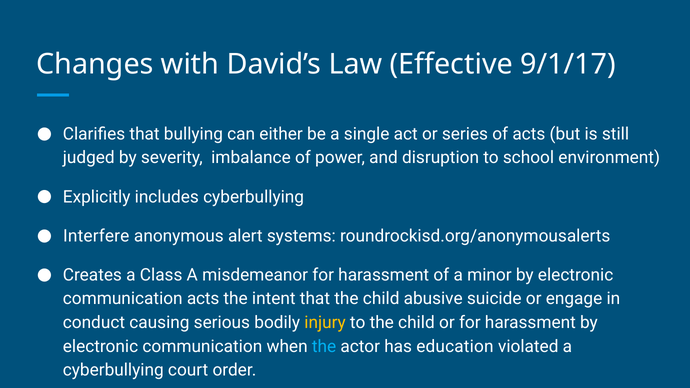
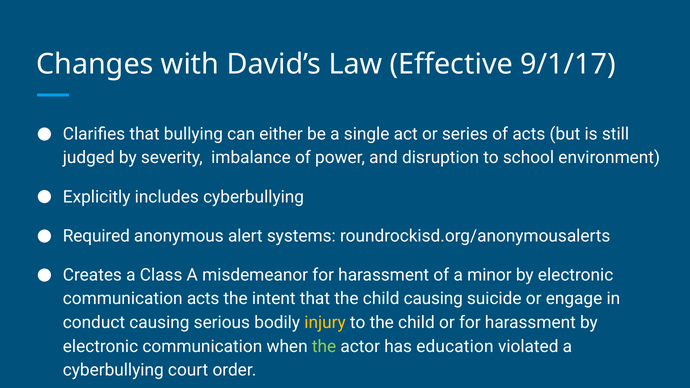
Interfere: Interfere -> Required (96, 236)
child abusive: abusive -> causing (433, 299)
the colour: light blue -> light green (324, 347)
